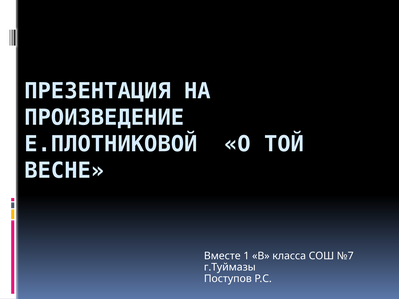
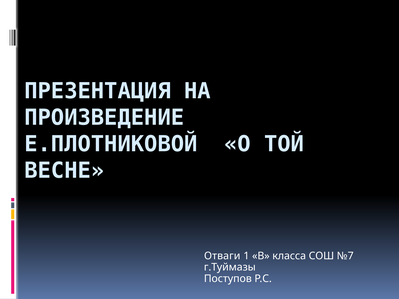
Вместе: Вместе -> Отваги (222, 256)
